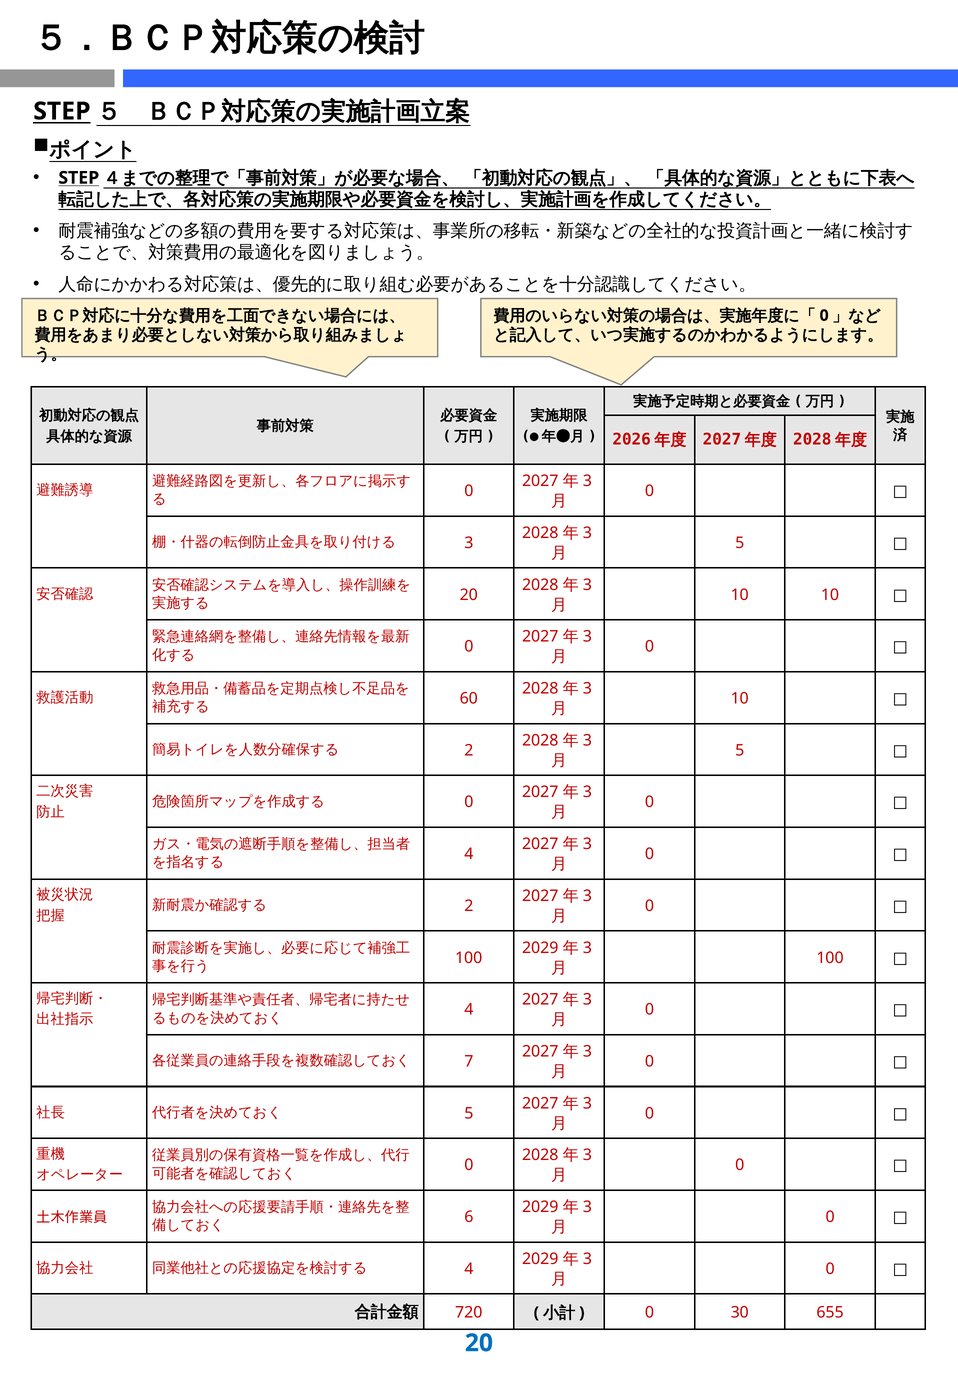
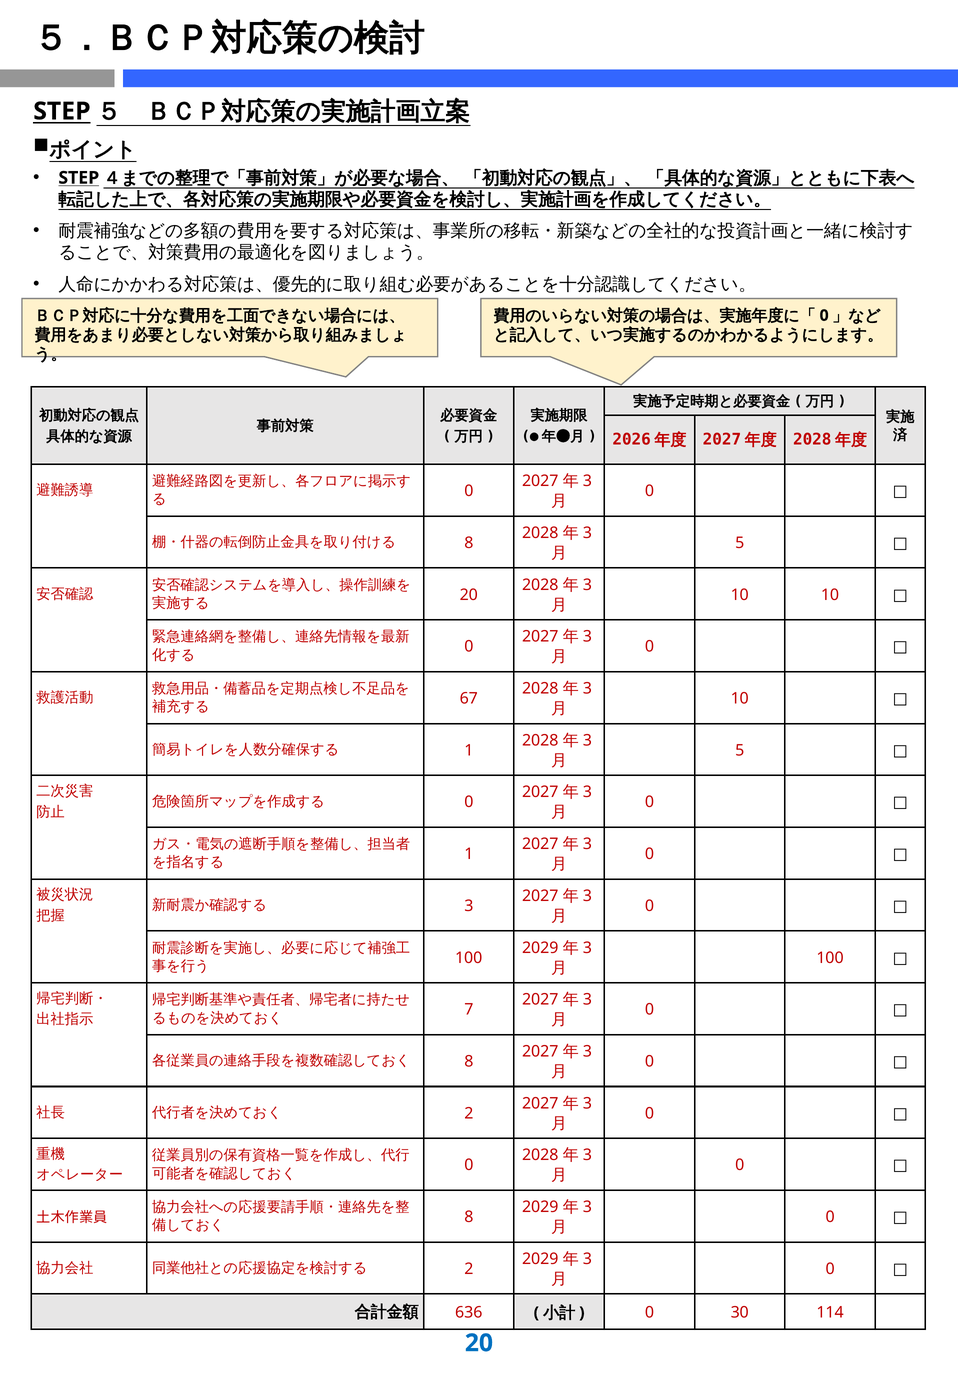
3: 3 -> 8 (469, 543)
60: 60 -> 67 (469, 698)
2: 2 -> 1 (469, 750)
4: 4 -> 1 (469, 854)
2: 2 -> 3 (469, 906)
4: 4 -> 7 (469, 1009)
7: 7 -> 8 (469, 1061)
5: 5 -> 2 (469, 1113)
6: 6 -> 8 (469, 1217)
4: 4 -> 2 (469, 1269)
720: 720 -> 636 (469, 1312)
655: 655 -> 114 (830, 1312)
